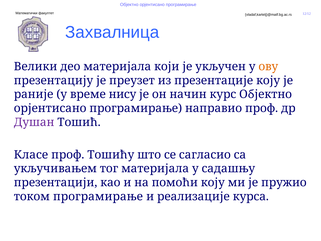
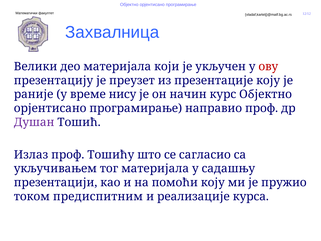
ову colour: orange -> red (268, 67)
Класе: Класе -> Излаз (31, 155)
током програмирање: програмирање -> предиспитним (98, 196)
